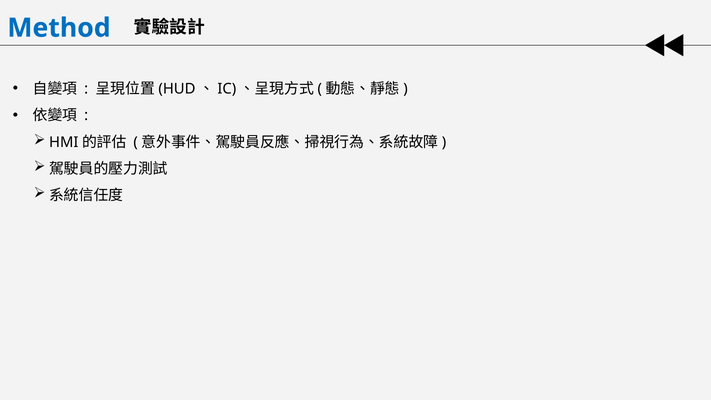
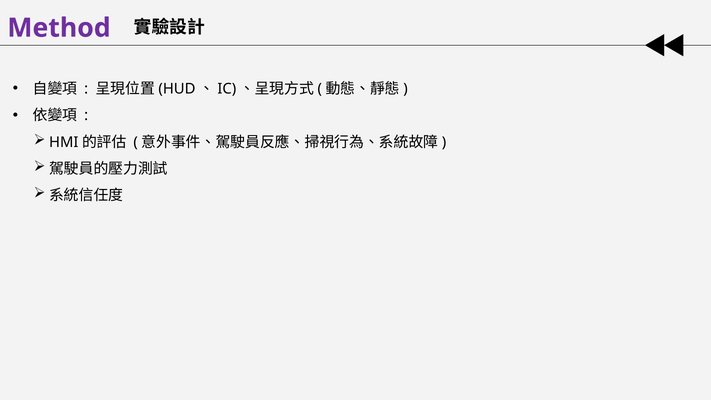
Method colour: blue -> purple (59, 28)
